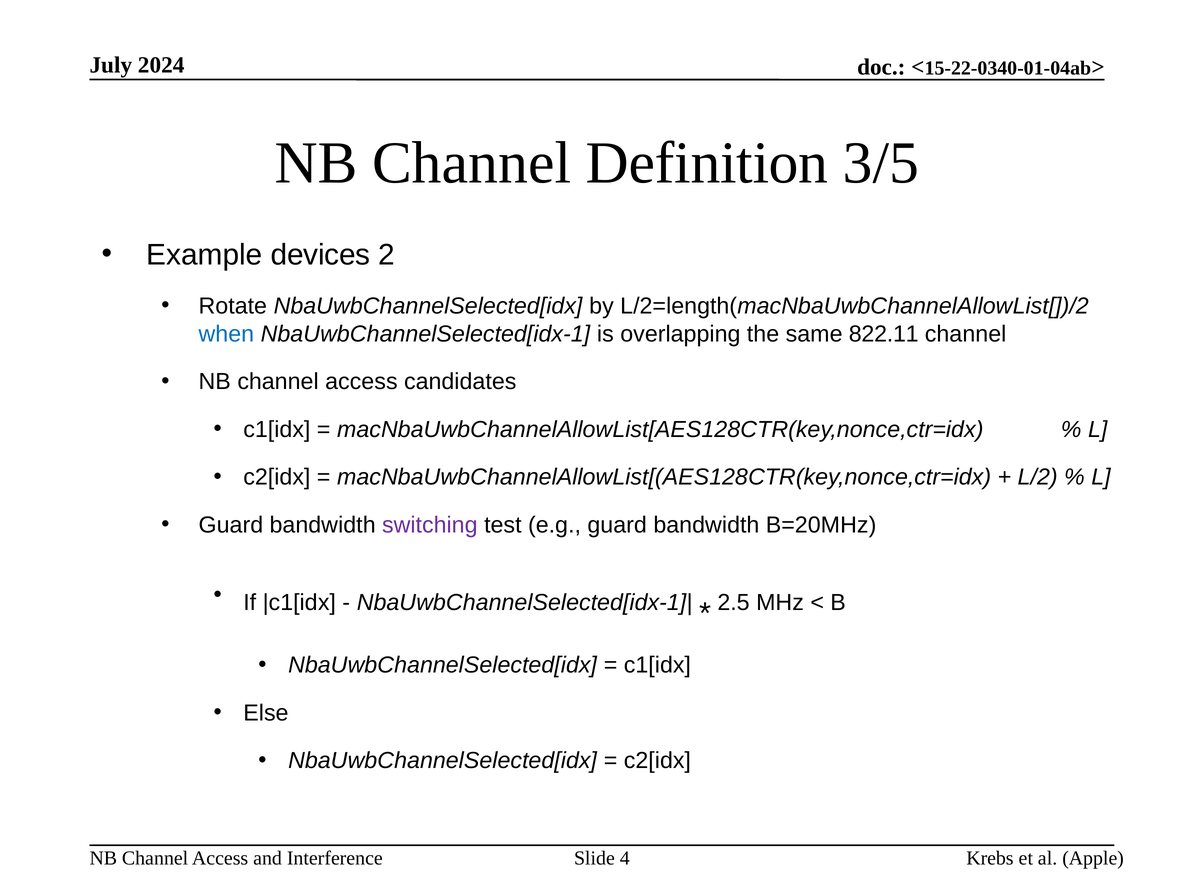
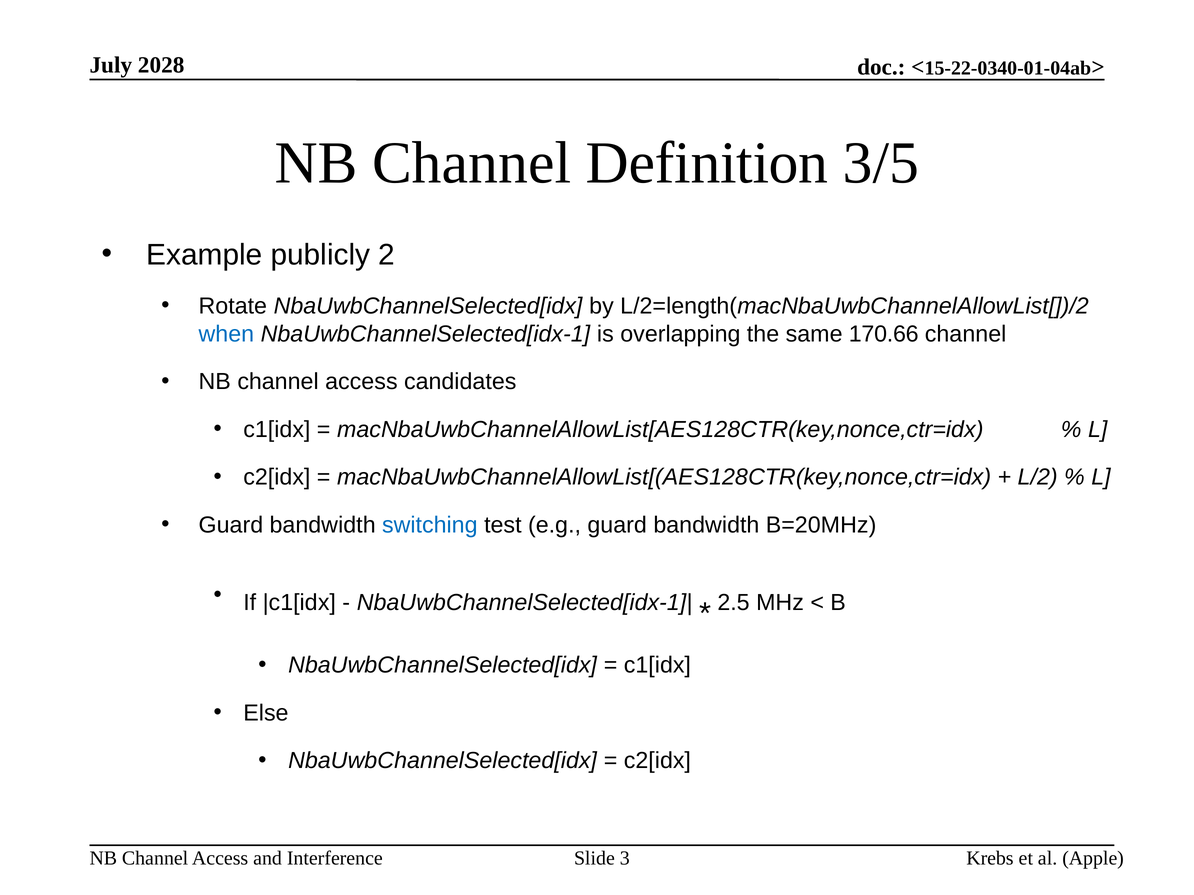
2024: 2024 -> 2028 (161, 65)
devices: devices -> publicly (320, 255)
822.11: 822.11 -> 170.66 (884, 334)
switching colour: purple -> blue (430, 525)
4: 4 -> 3 (625, 859)
